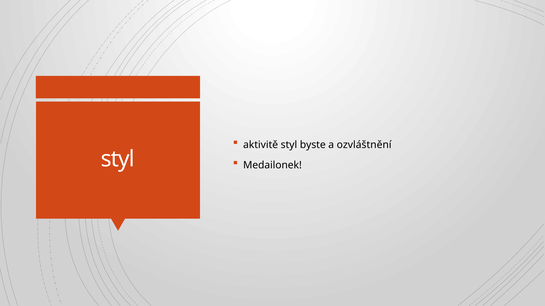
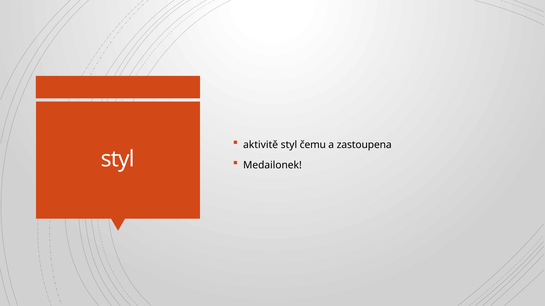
byste: byste -> čemu (313, 145)
ozvláštnění: ozvláštnění -> zastoupena (364, 145)
